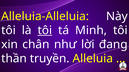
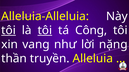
tôi underline: none -> present (9, 31)
Minh: Minh -> Công (91, 31)
chân: chân -> vang (36, 45)
đang: đang -> nặng (113, 45)
